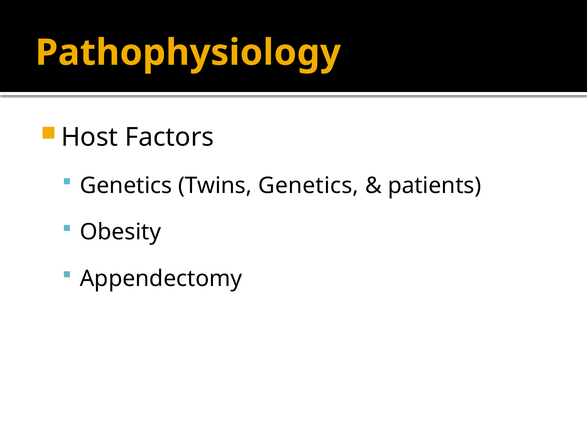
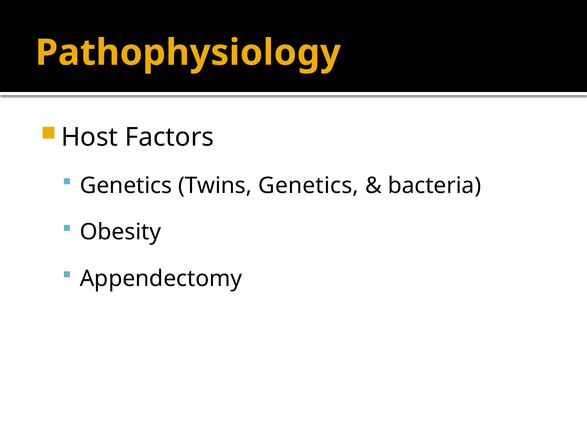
patients: patients -> bacteria (434, 186)
